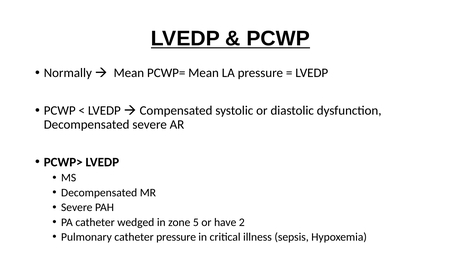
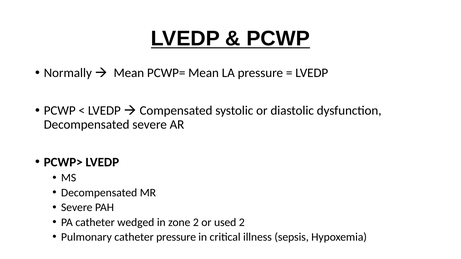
zone 5: 5 -> 2 (196, 222)
have: have -> used (225, 222)
